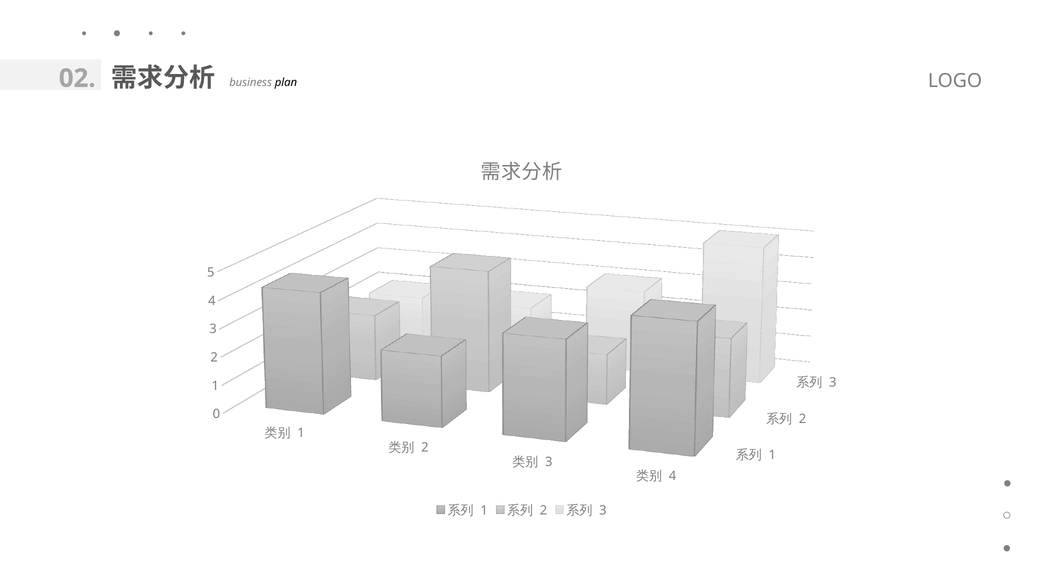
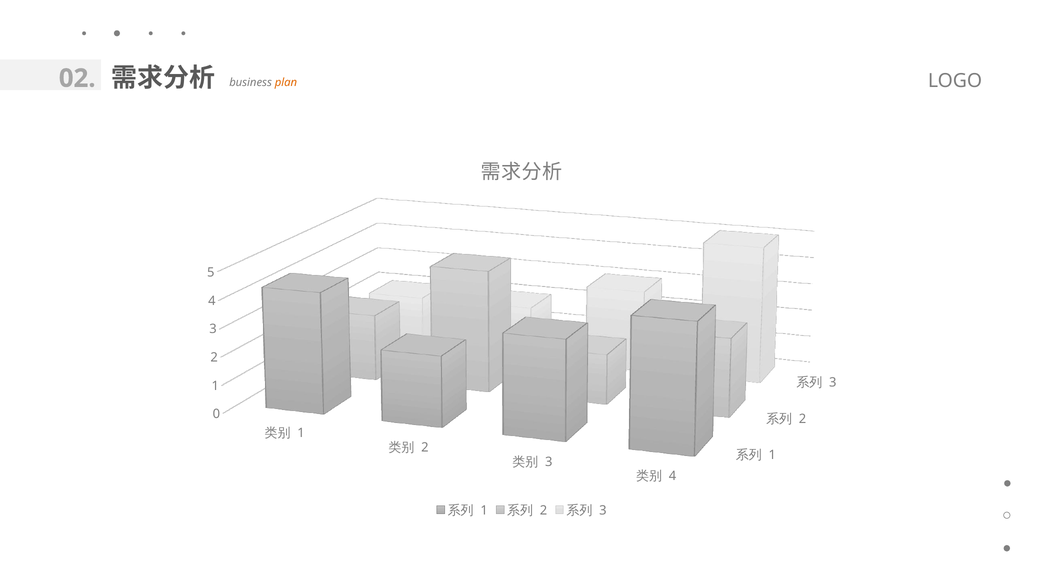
plan colour: black -> orange (286, 83)
